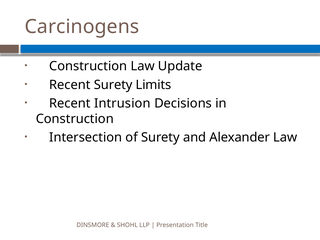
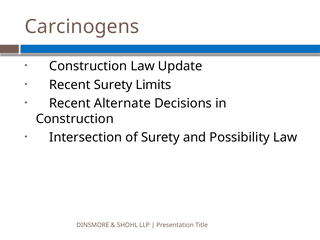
Intrusion: Intrusion -> Alternate (122, 103)
Alexander: Alexander -> Possibility (240, 137)
